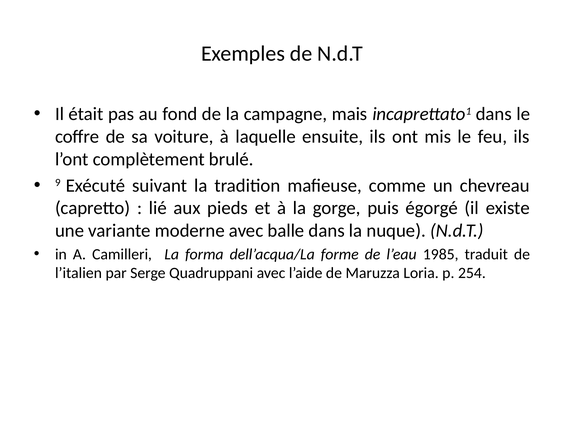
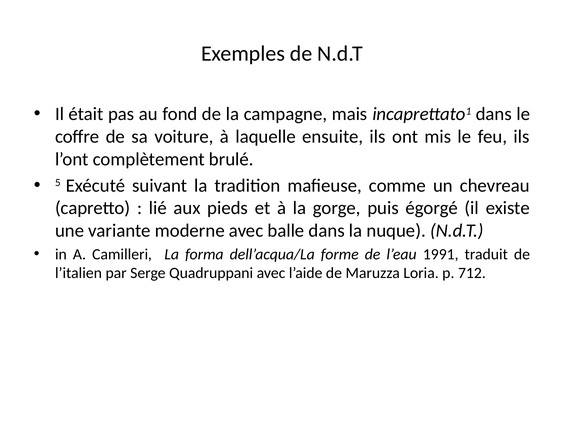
9: 9 -> 5 (58, 183)
1985: 1985 -> 1991 (441, 254)
254: 254 -> 712 (472, 273)
